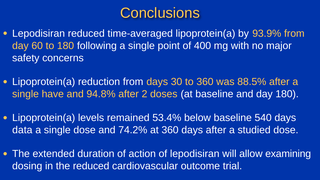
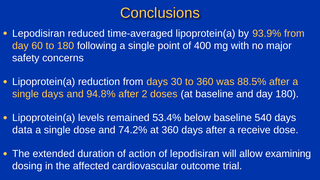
single have: have -> days (53, 94)
studied: studied -> receive (254, 130)
the reduced: reduced -> affected (91, 166)
